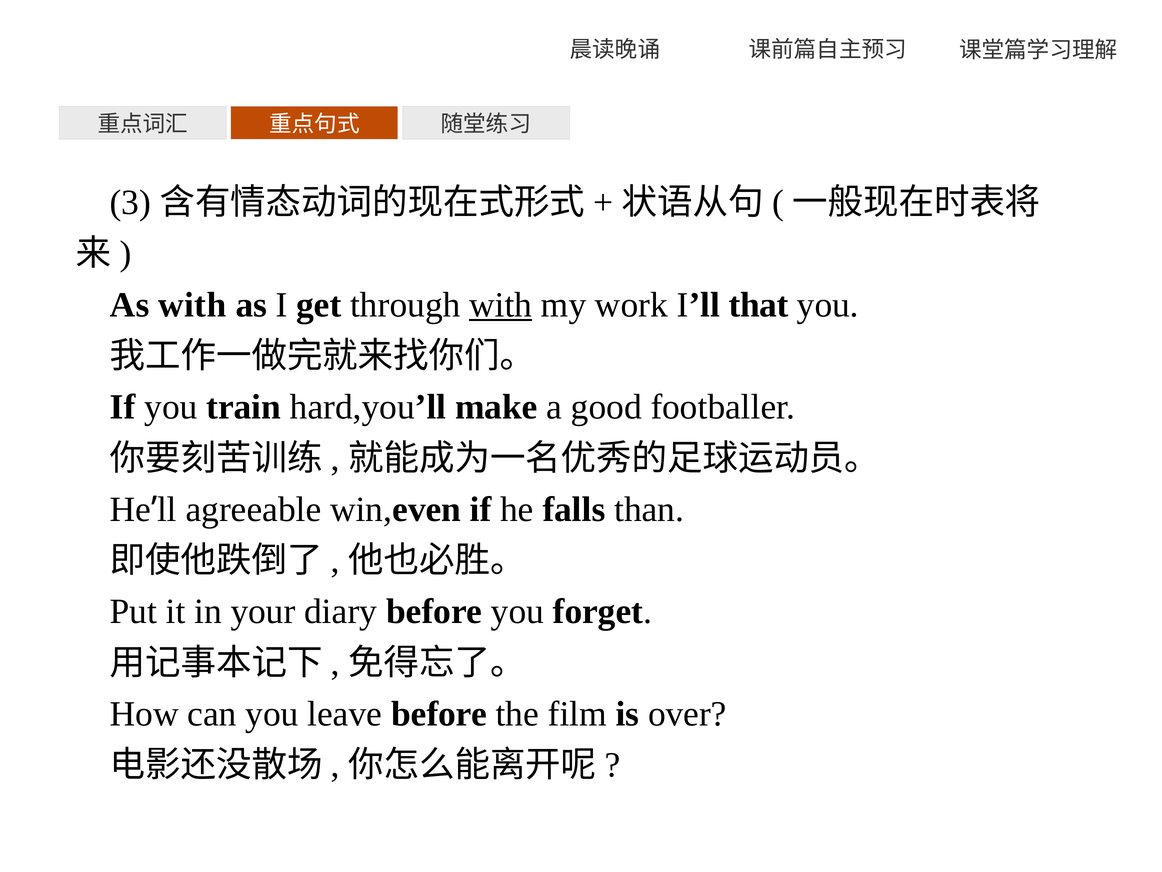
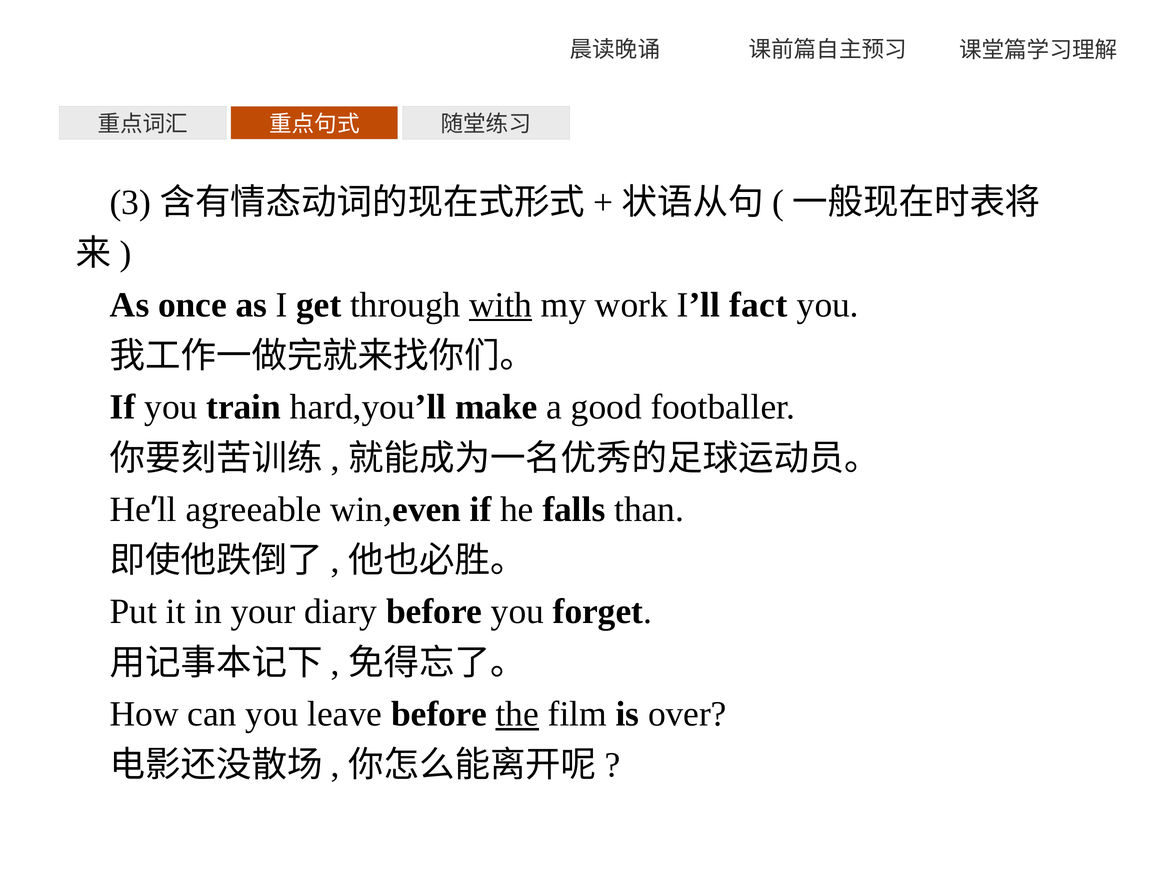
As with: with -> once (192, 305)
that: that -> fact (758, 305)
the underline: none -> present (517, 714)
